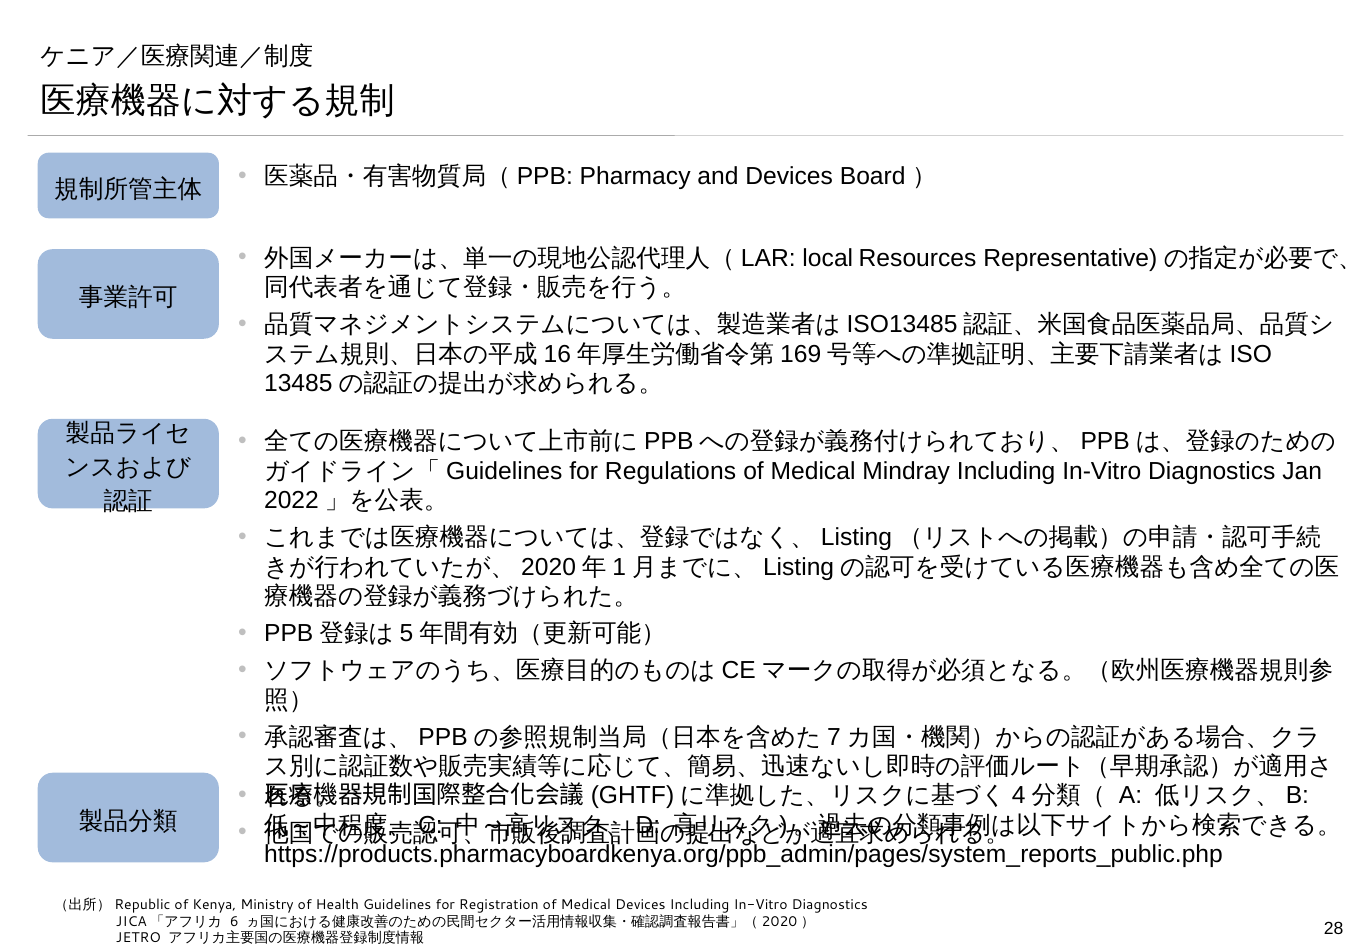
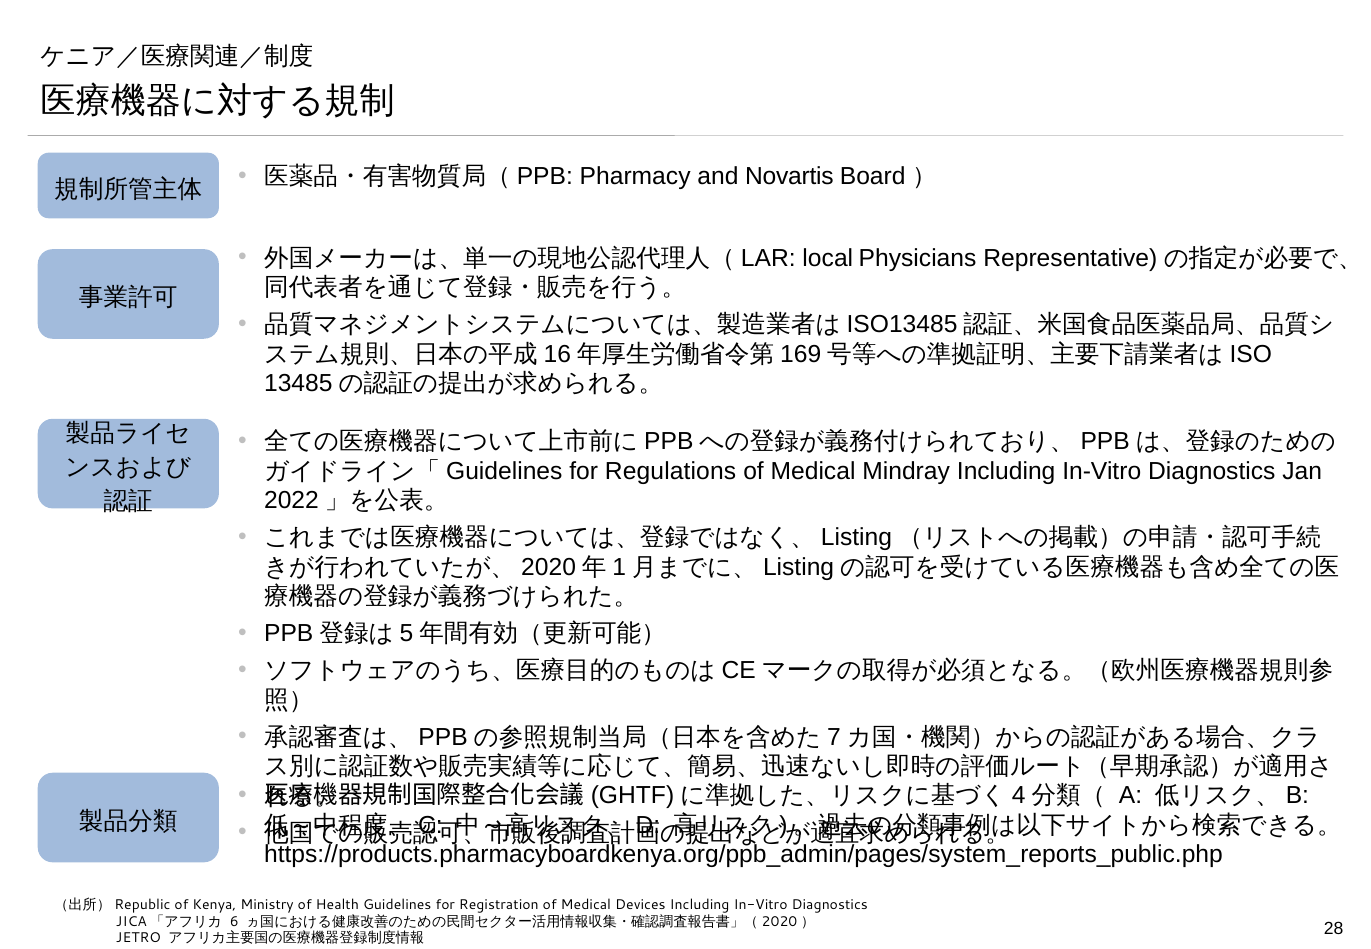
Devices: Devices -> Novartis (789, 176)
Resources: Resources -> Physicians (918, 258)
